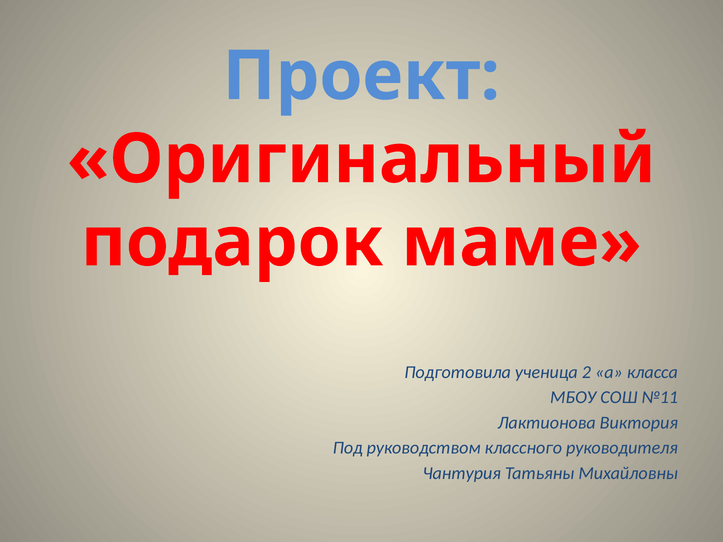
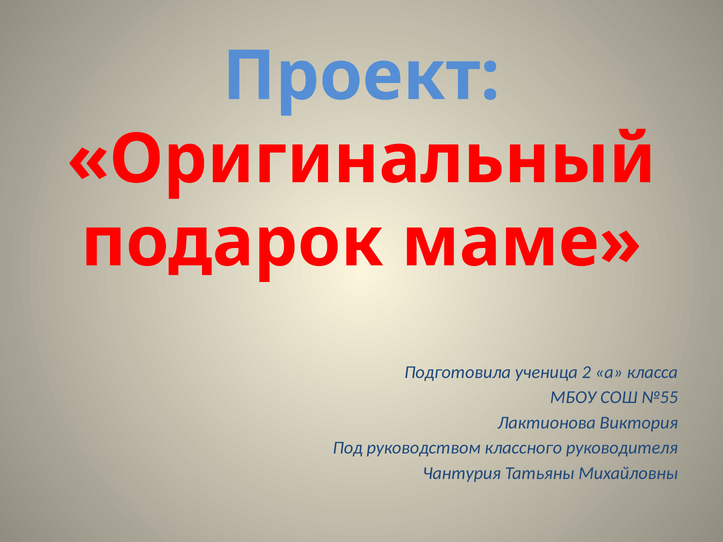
№11: №11 -> №55 (660, 398)
